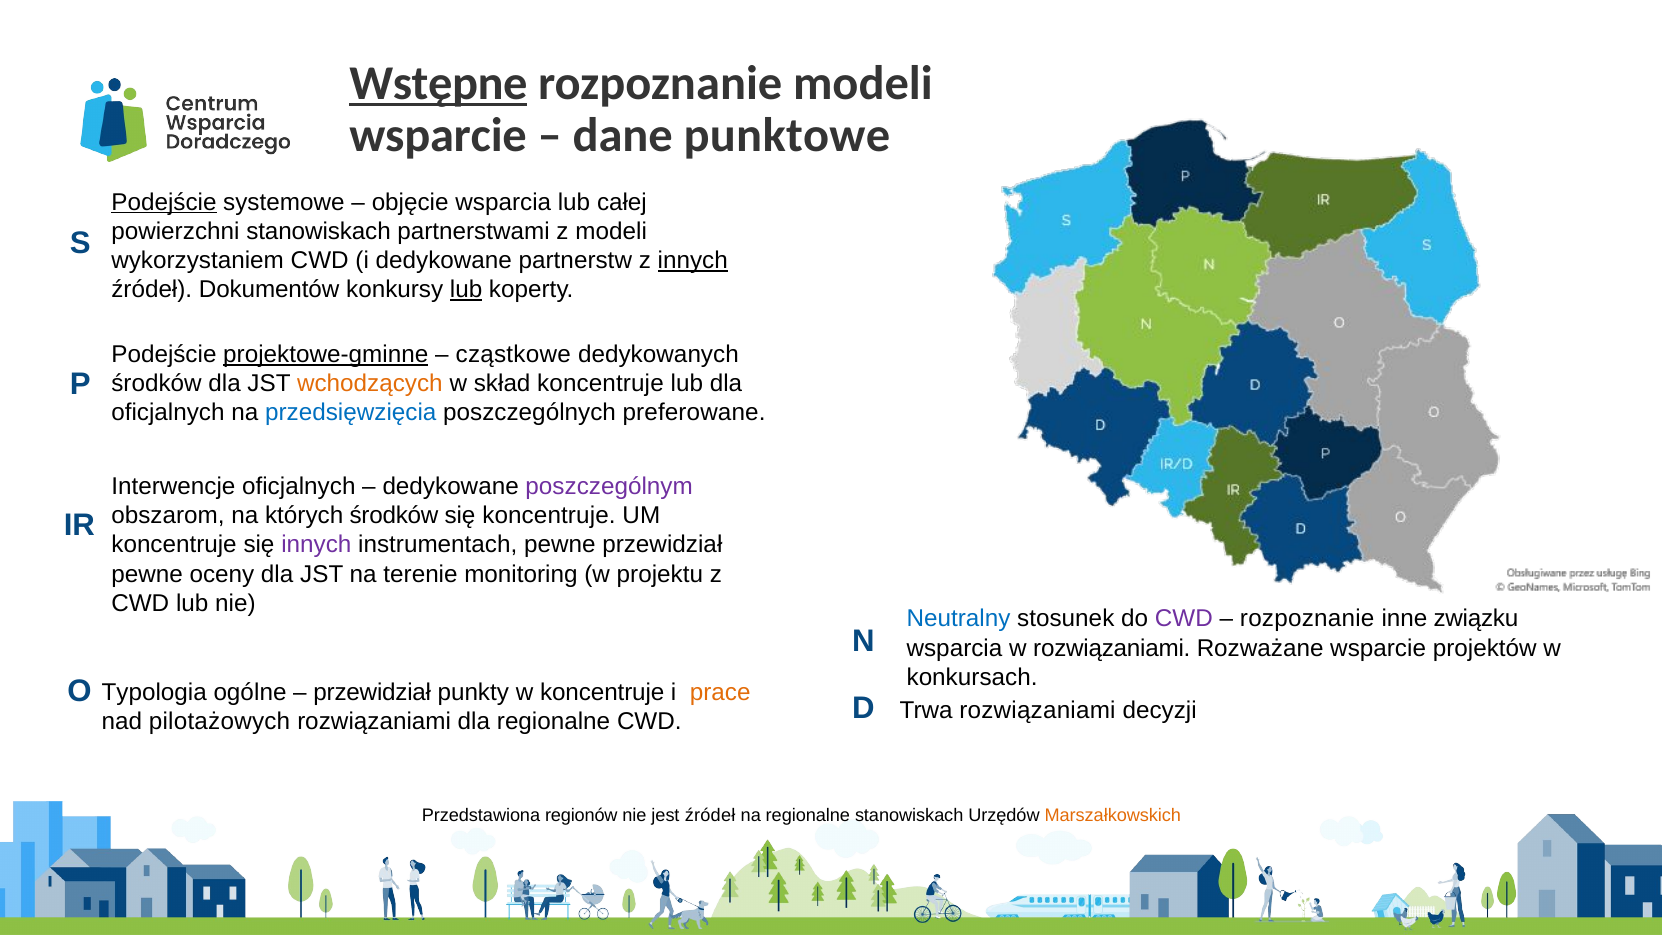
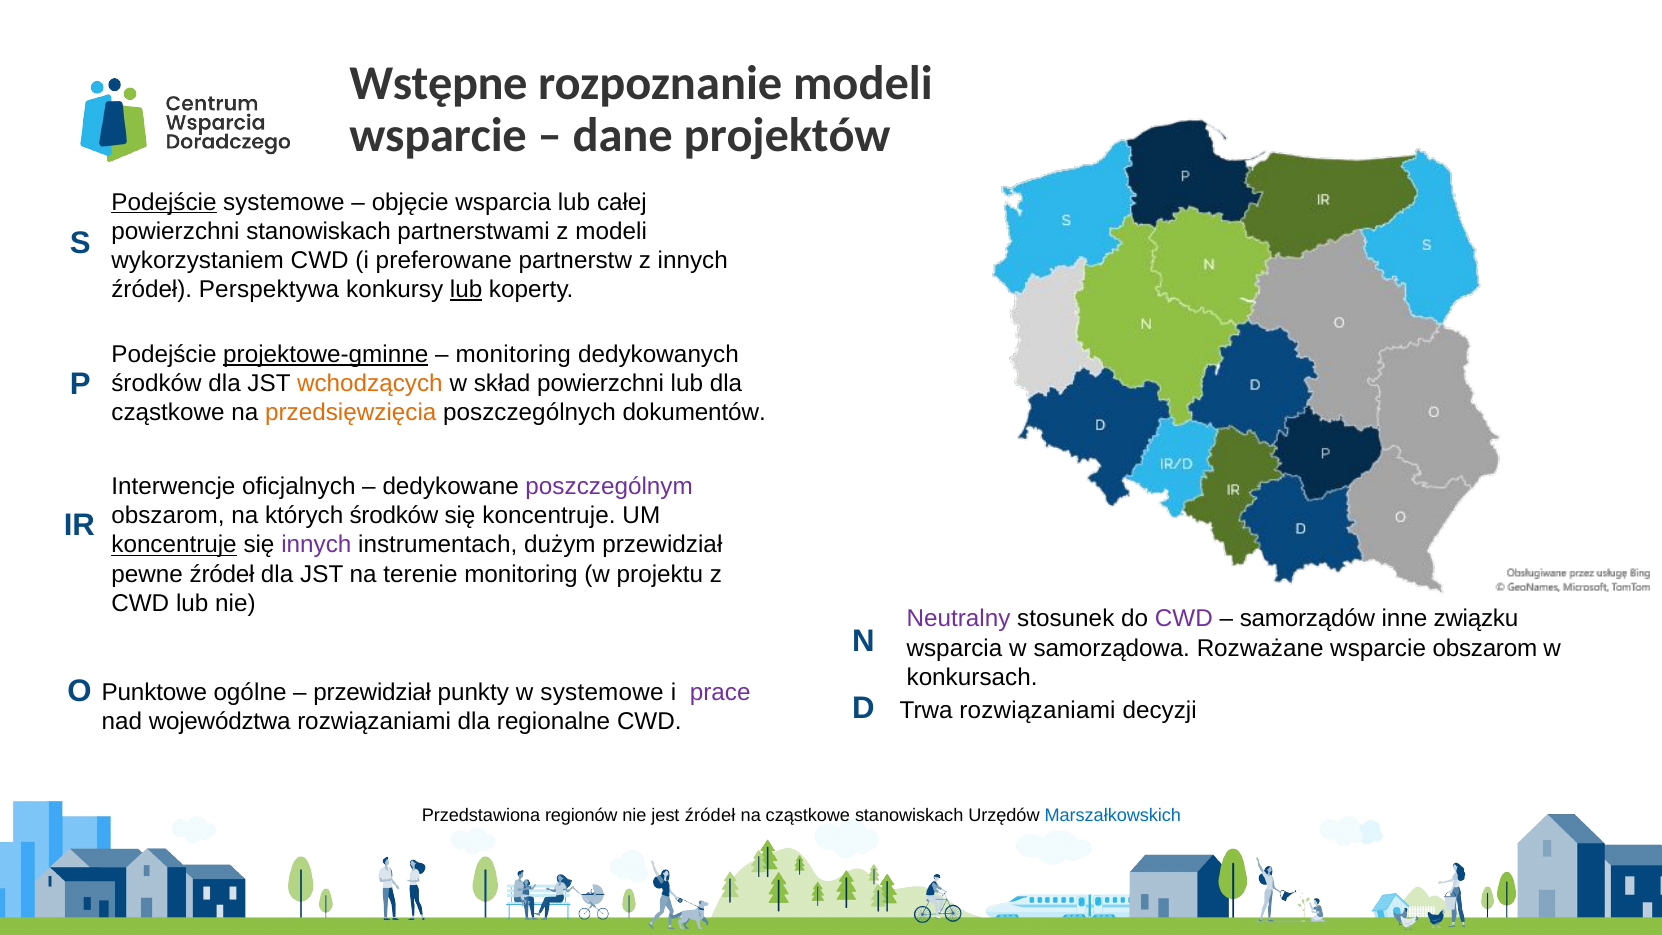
Wstępne underline: present -> none (438, 84)
punktowe: punktowe -> projektów (787, 136)
i dedykowane: dedykowane -> preferowane (444, 260)
innych underline: present -> none (693, 260)
Dokumentów: Dokumentów -> Perspektywa (269, 290)
cząstkowe: cząstkowe -> monitoring (513, 354)
skład koncentruje: koncentruje -> powierzchni (601, 383)
oficjalnych: oficjalnych -> cząstkowe (168, 413)
przedsięwzięcia colour: blue -> orange (351, 413)
preferowane: preferowane -> dokumentów (694, 413)
koncentruje underline: none -> present (174, 545)
instrumentach pewne: pewne -> dużym (560, 545)
pewne oceny: oceny -> źródeł (222, 574)
Neutralny colour: blue -> purple (959, 619)
rozpoznanie: rozpoznanie -> samorządów (1307, 619)
w rozwiązaniami: rozwiązaniami -> samorządowa (1112, 648)
wsparcie projektów: projektów -> obszarom (1485, 648)
Typologia: Typologia -> Punktowe (154, 693)
w koncentruje: koncentruje -> systemowe (602, 693)
prace colour: orange -> purple (720, 693)
pilotażowych: pilotażowych -> województwa (220, 722)
na regionalne: regionalne -> cząstkowe (808, 816)
Marszałkowskich colour: orange -> blue (1113, 816)
